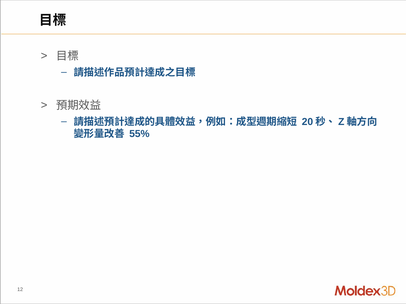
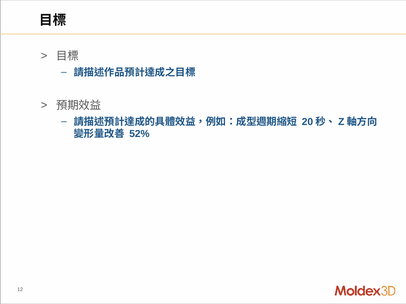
55%: 55% -> 52% (139, 134)
